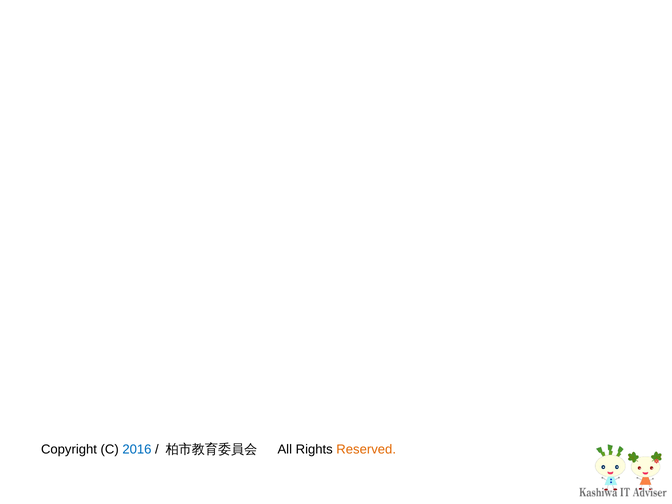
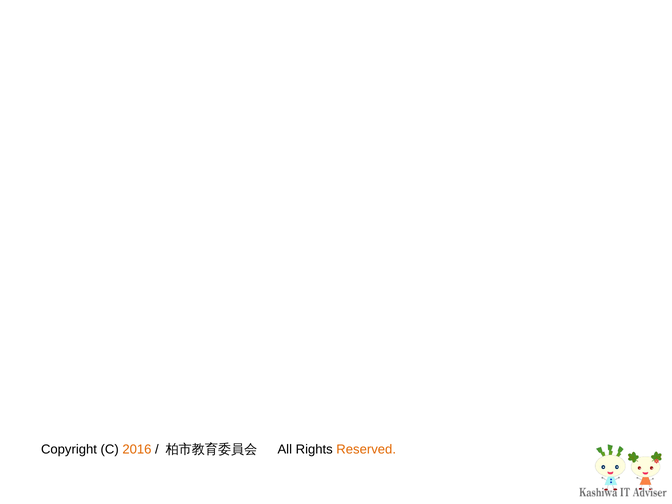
2016 colour: blue -> orange (137, 449)
